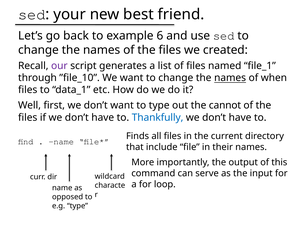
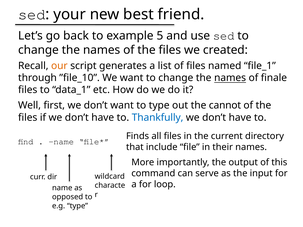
6: 6 -> 5 (160, 36)
our colour: purple -> orange (59, 66)
when: when -> finale (274, 78)
